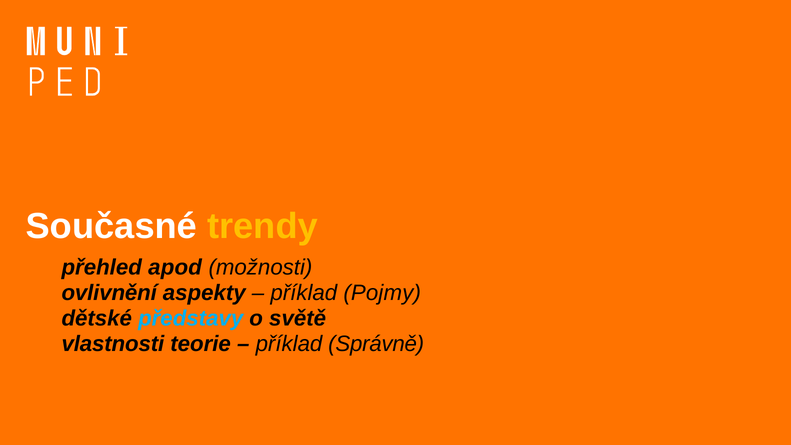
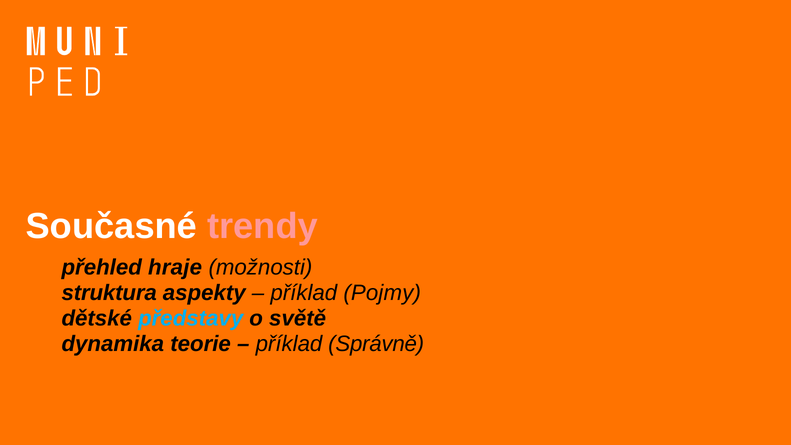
trendy colour: yellow -> pink (262, 226)
apod: apod -> hraje (175, 268)
ovlivnění: ovlivnění -> struktura (109, 293)
vlastnosti: vlastnosti -> dynamika (113, 344)
